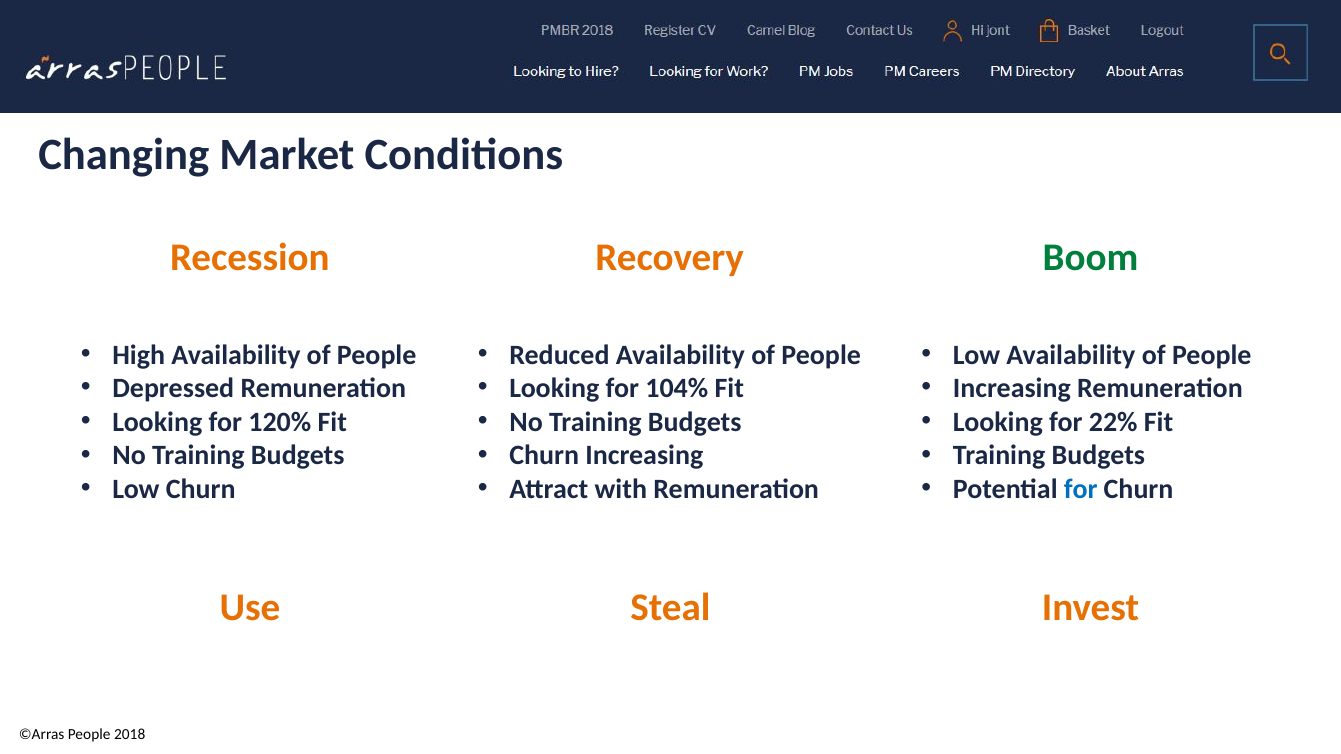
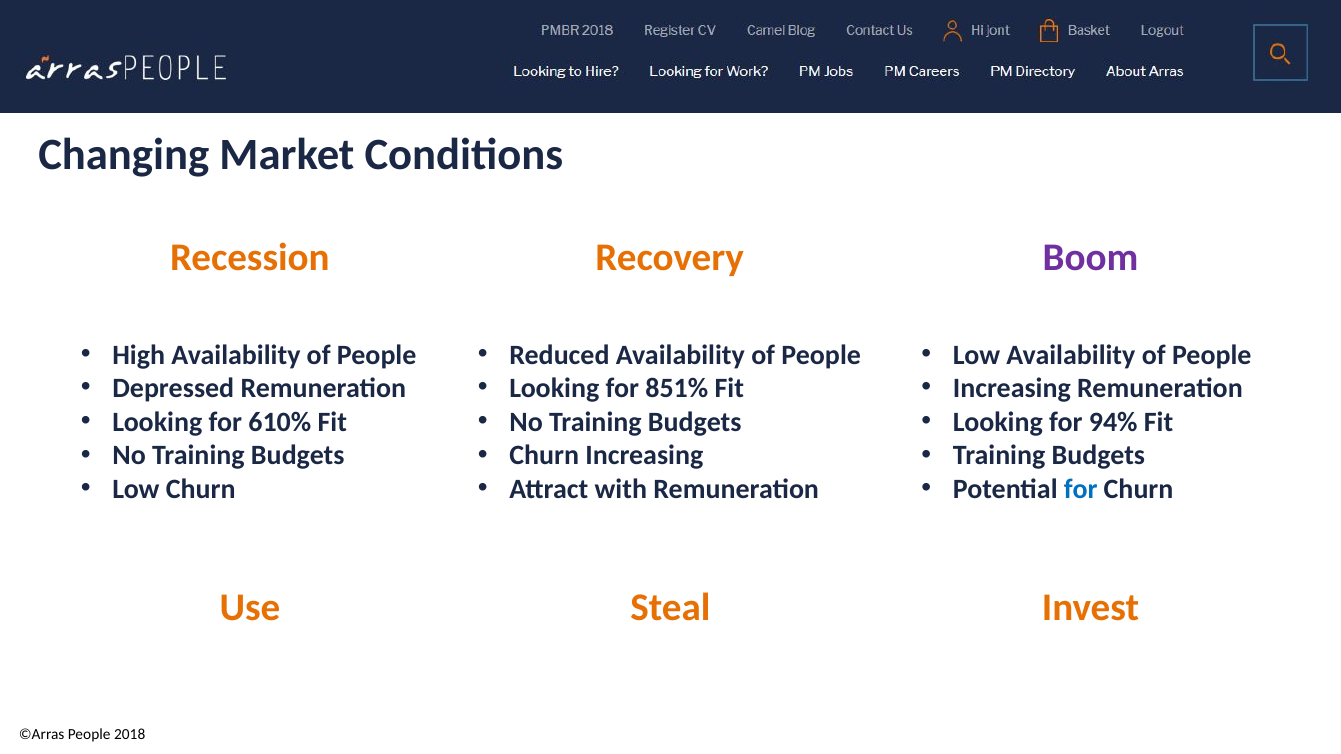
Boom colour: green -> purple (1091, 258)
104%: 104% -> 851% (677, 388)
120%: 120% -> 610% (280, 422)
22%: 22% -> 94% (1113, 422)
